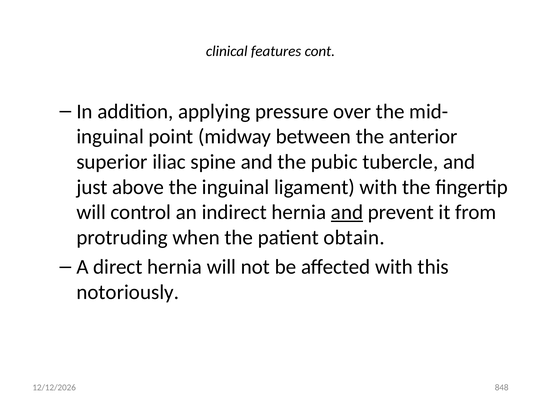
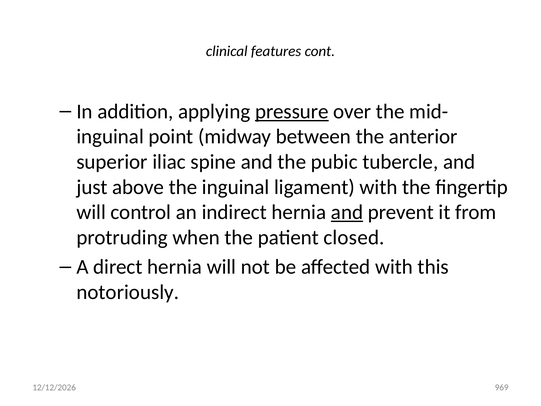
pressure underline: none -> present (292, 111)
obtain: obtain -> closed (354, 237)
848: 848 -> 969 (502, 387)
